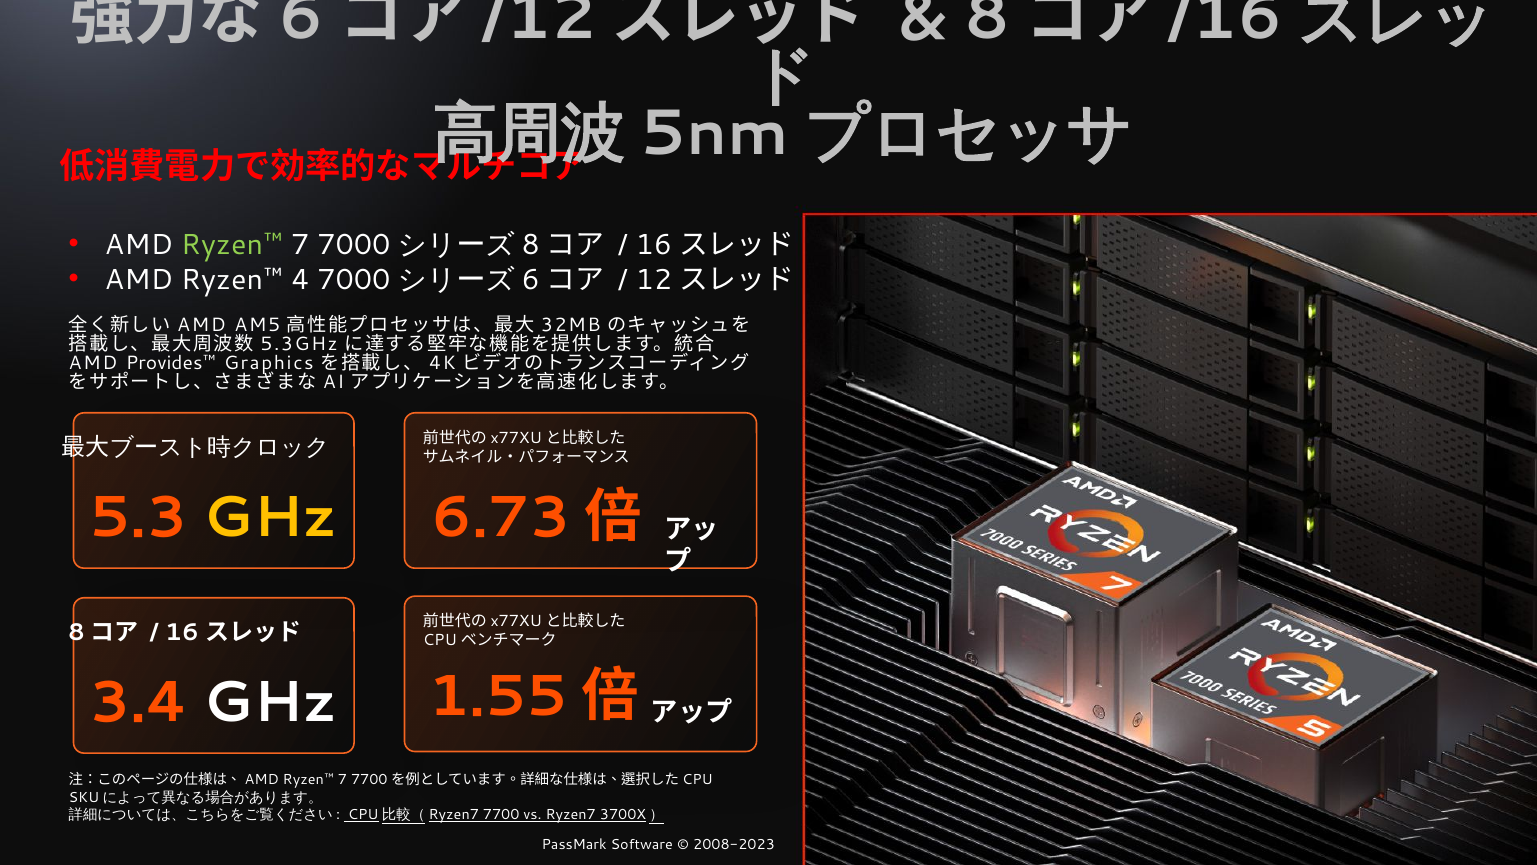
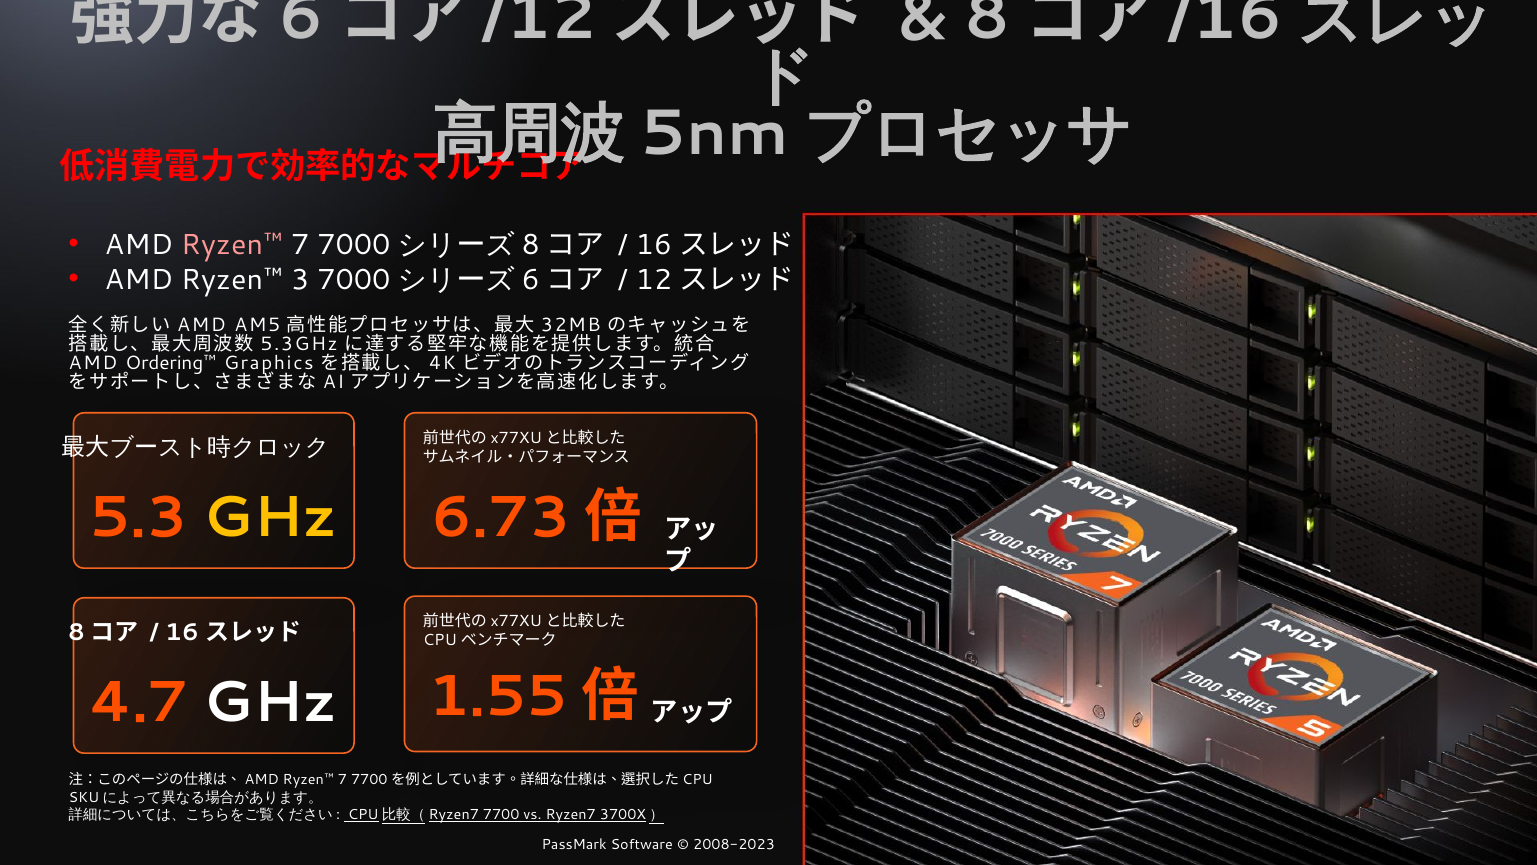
Ryzen™ colour: light green -> pink (232, 245)
4: 4 -> 3 (300, 279)
Provides™: Provides™ -> Ordering™ (171, 363)
3.4: 3.4 -> 4.7 (139, 702)
